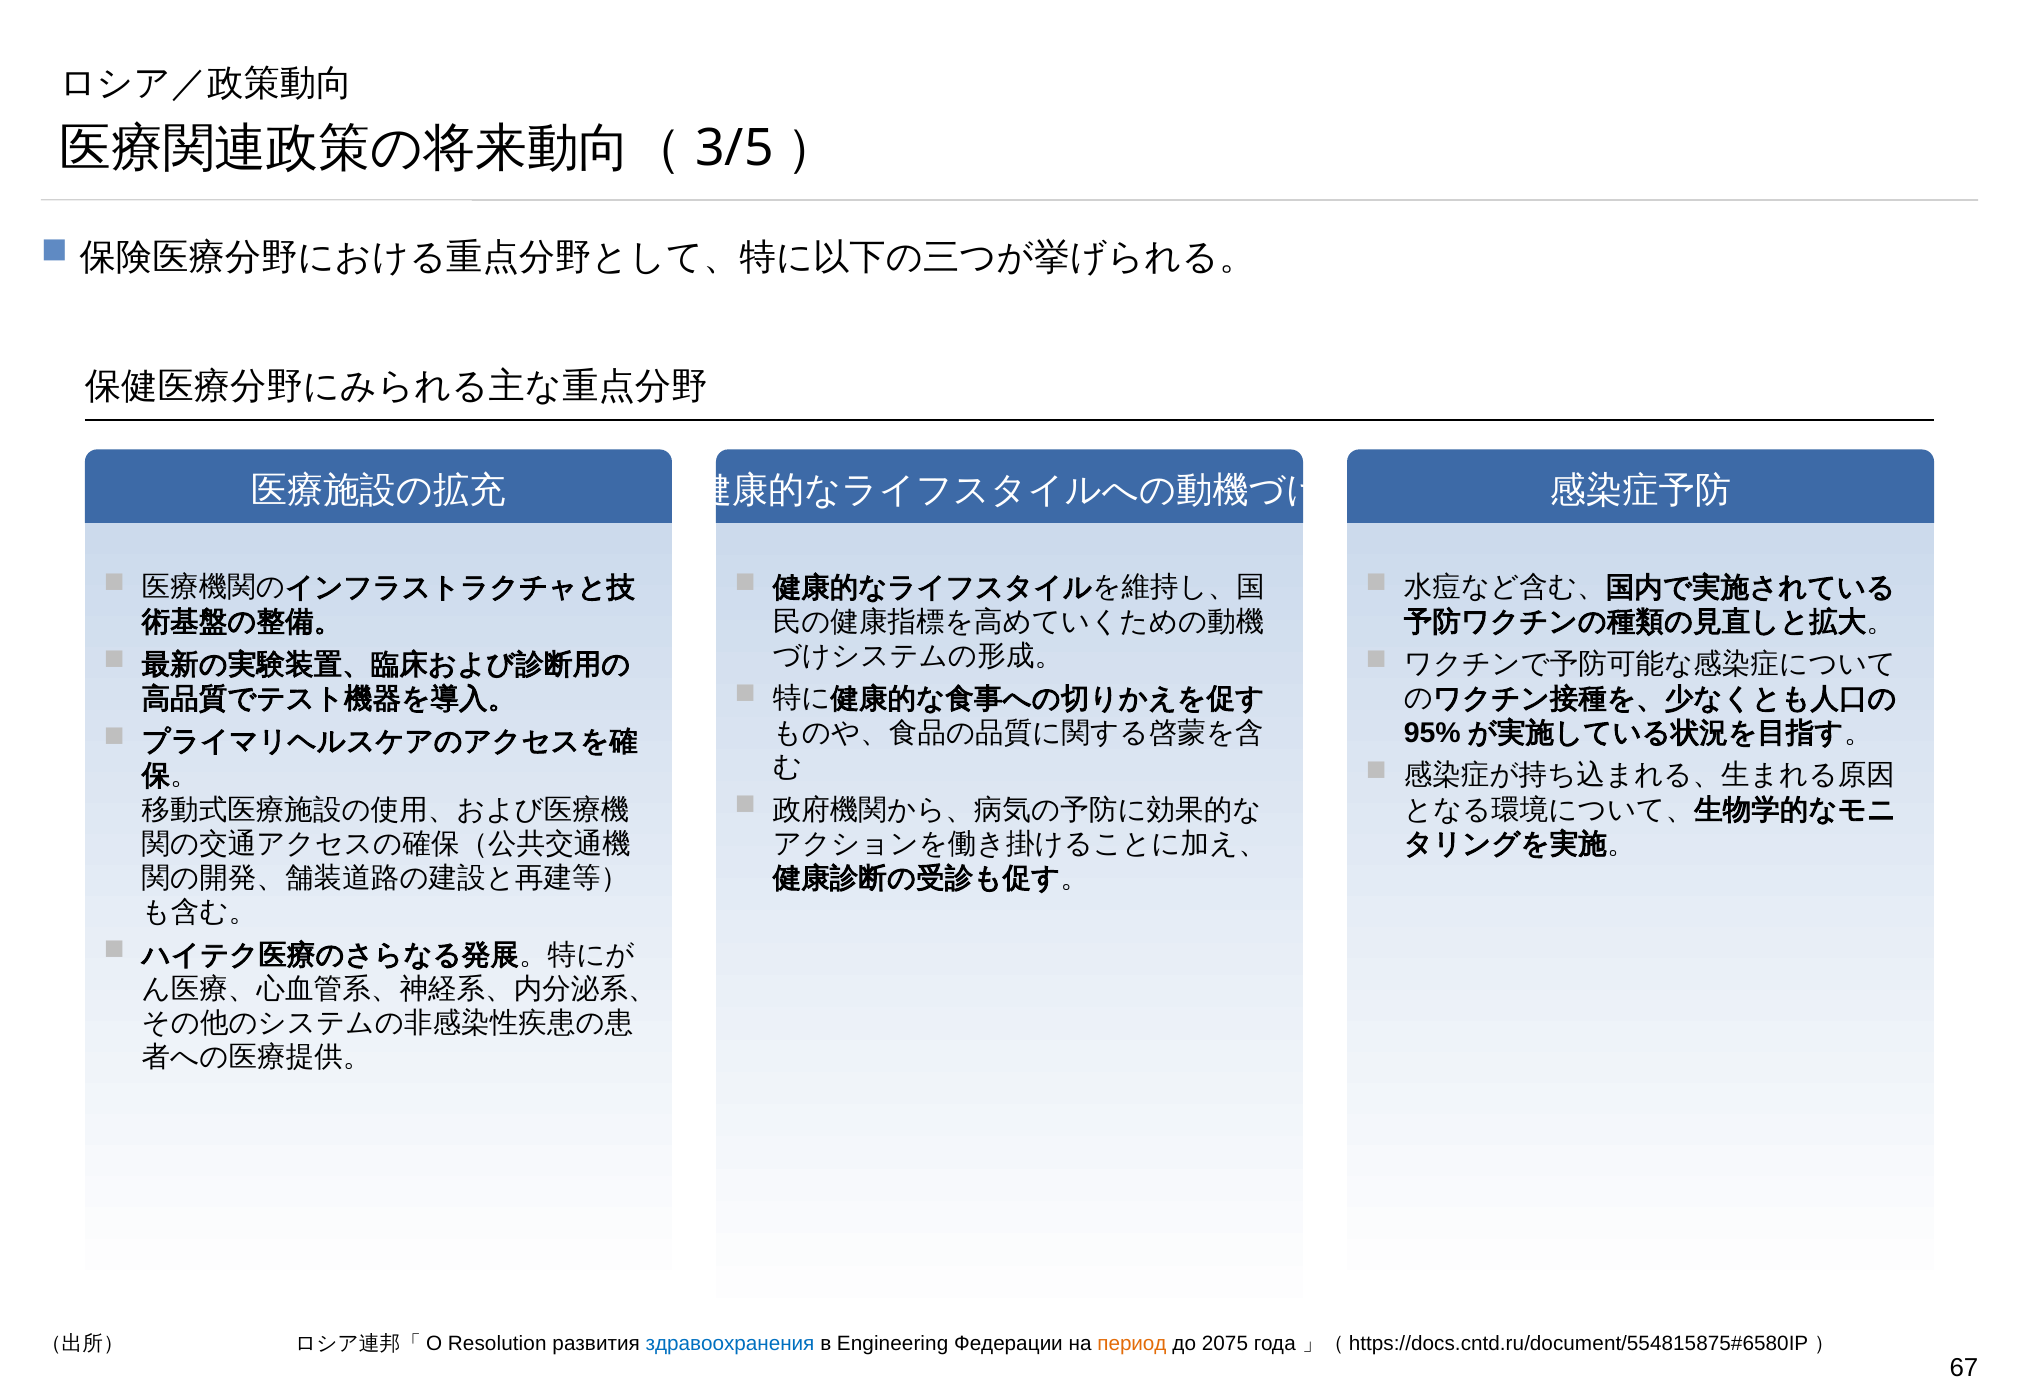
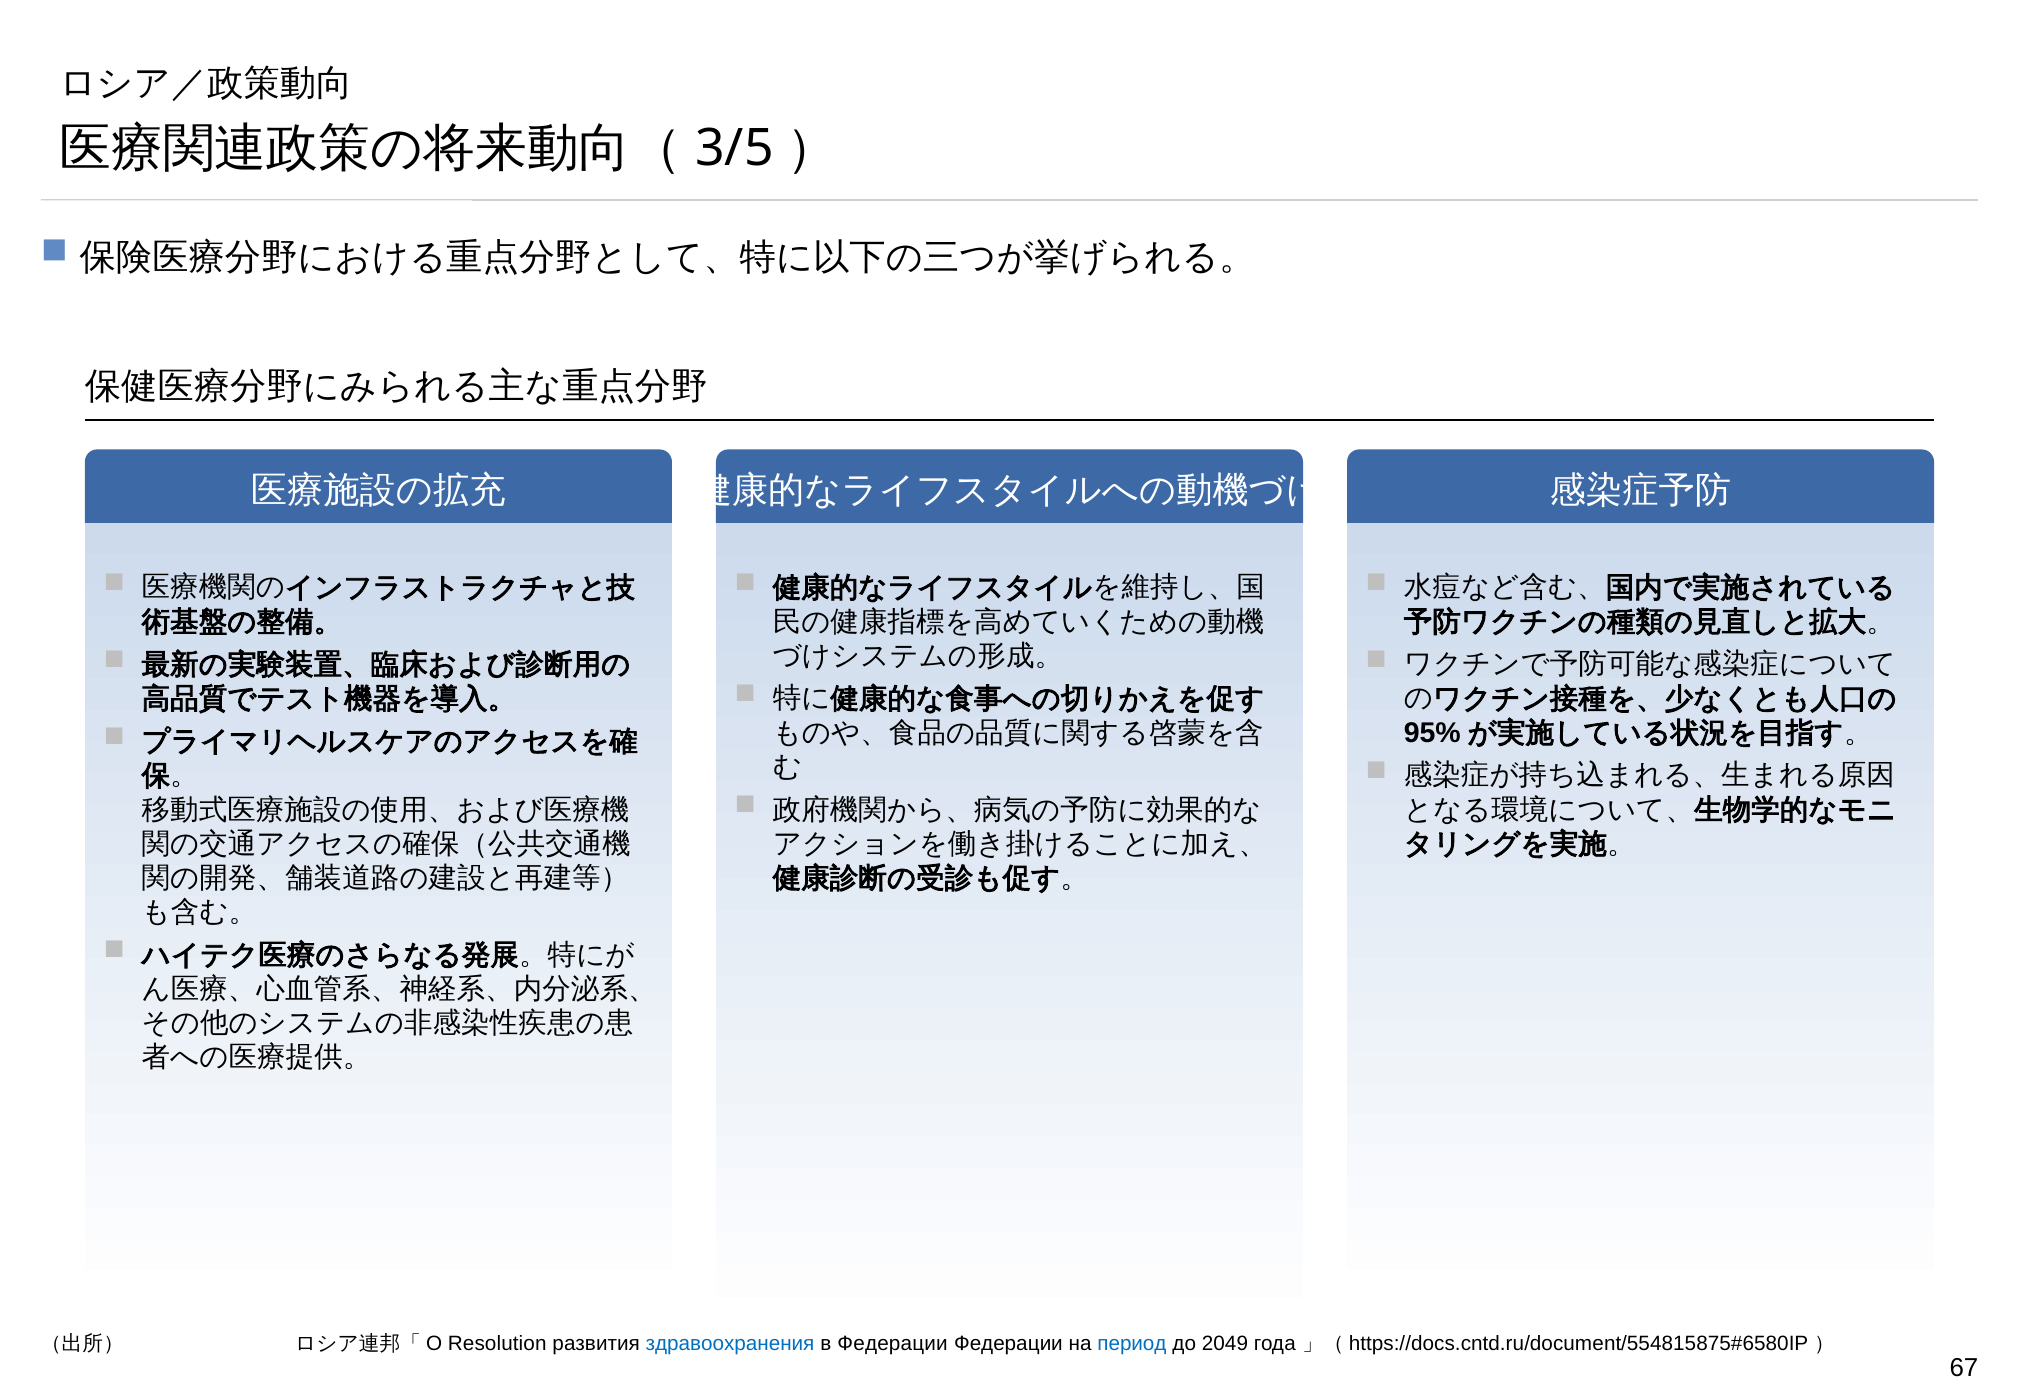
в Engineering: Engineering -> Федерации (893, 1344)
период colour: orange -> blue (1132, 1344)
2075: 2075 -> 2049 (1225, 1344)
